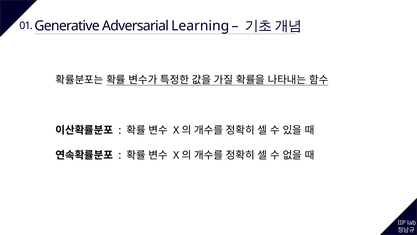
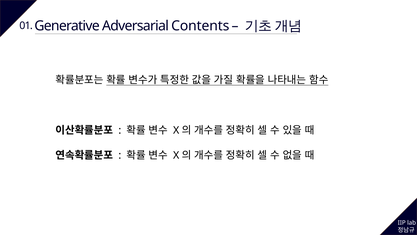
Learning: Learning -> Contents (200, 26)
